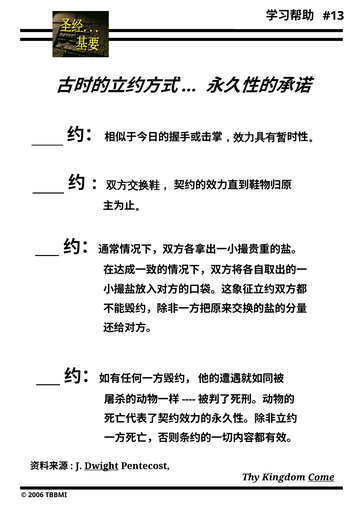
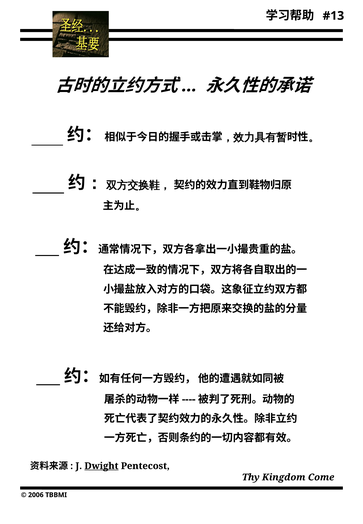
Come underline: present -> none (321, 478)
